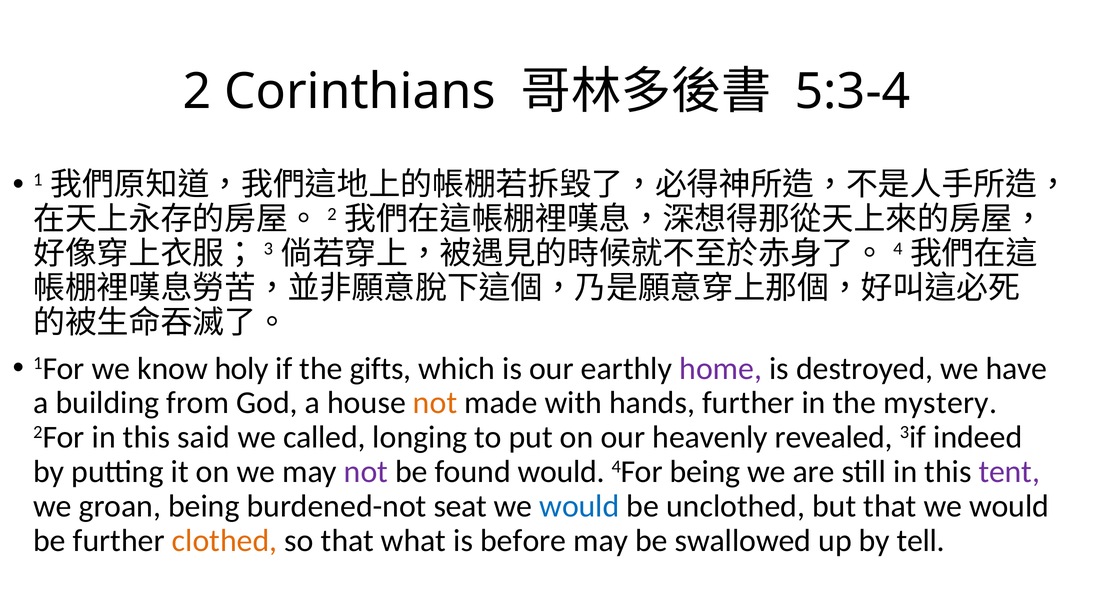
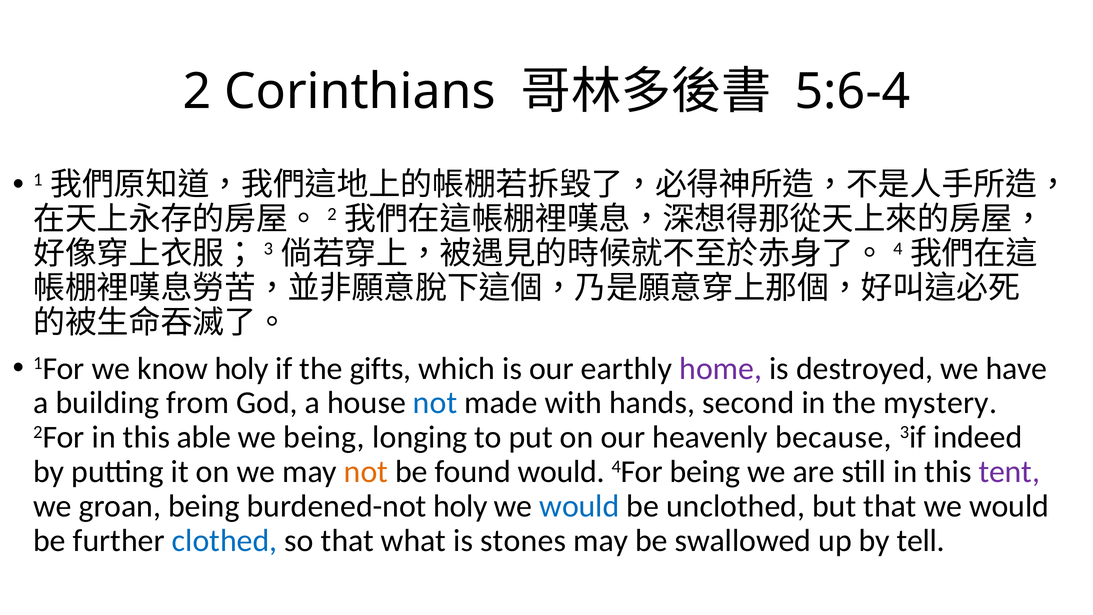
5:3-4: 5:3-4 -> 5:6-4 (853, 92)
not colour: orange -> blue (435, 403)
hands further: further -> second (748, 403)
said: said -> able (204, 437)
we called: called -> being (324, 437)
revealed: revealed -> because (833, 437)
not colour: purple -> orange (366, 472)
burdened-not seat: seat -> holy (460, 506)
clothed colour: orange -> blue (225, 541)
before: before -> stones (523, 541)
